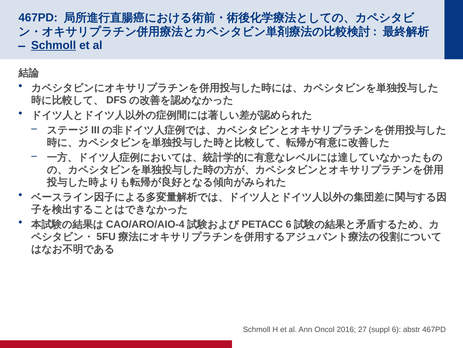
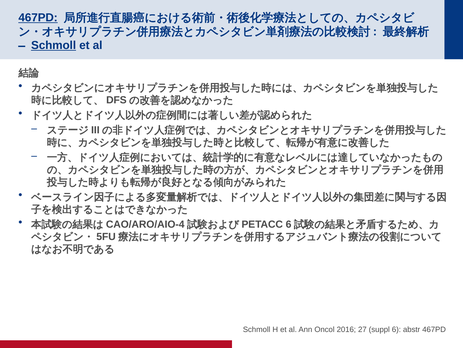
467PD underline: none -> present (38, 18)
